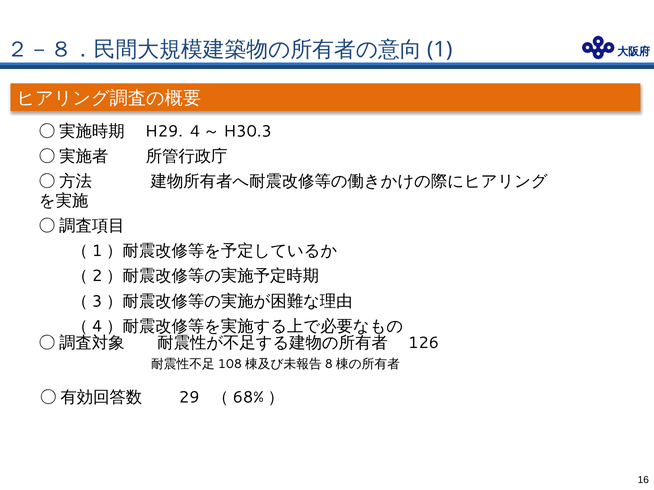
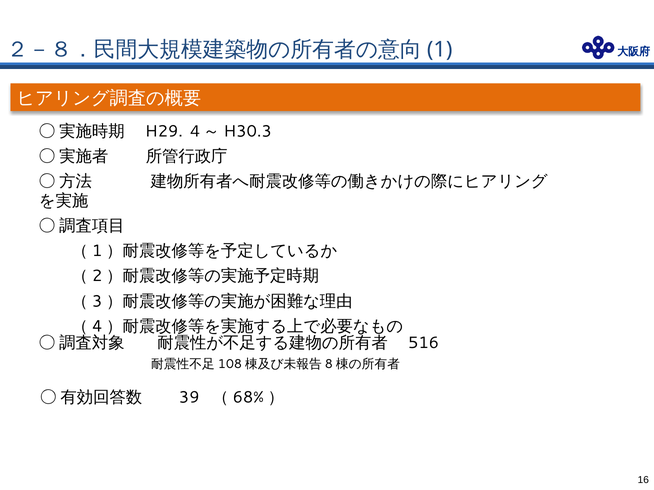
126: 126 -> 516 (424, 343)
29: 29 -> 39 (189, 398)
